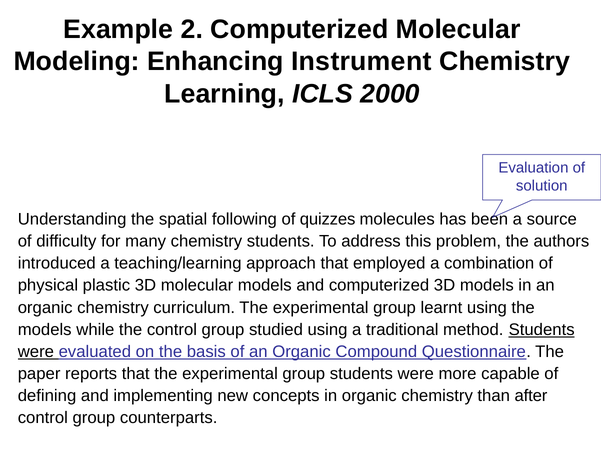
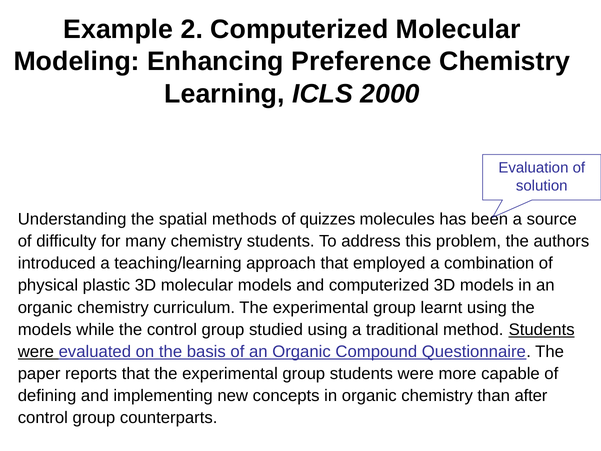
Instrument: Instrument -> Preference (361, 62)
following: following -> methods (244, 219)
